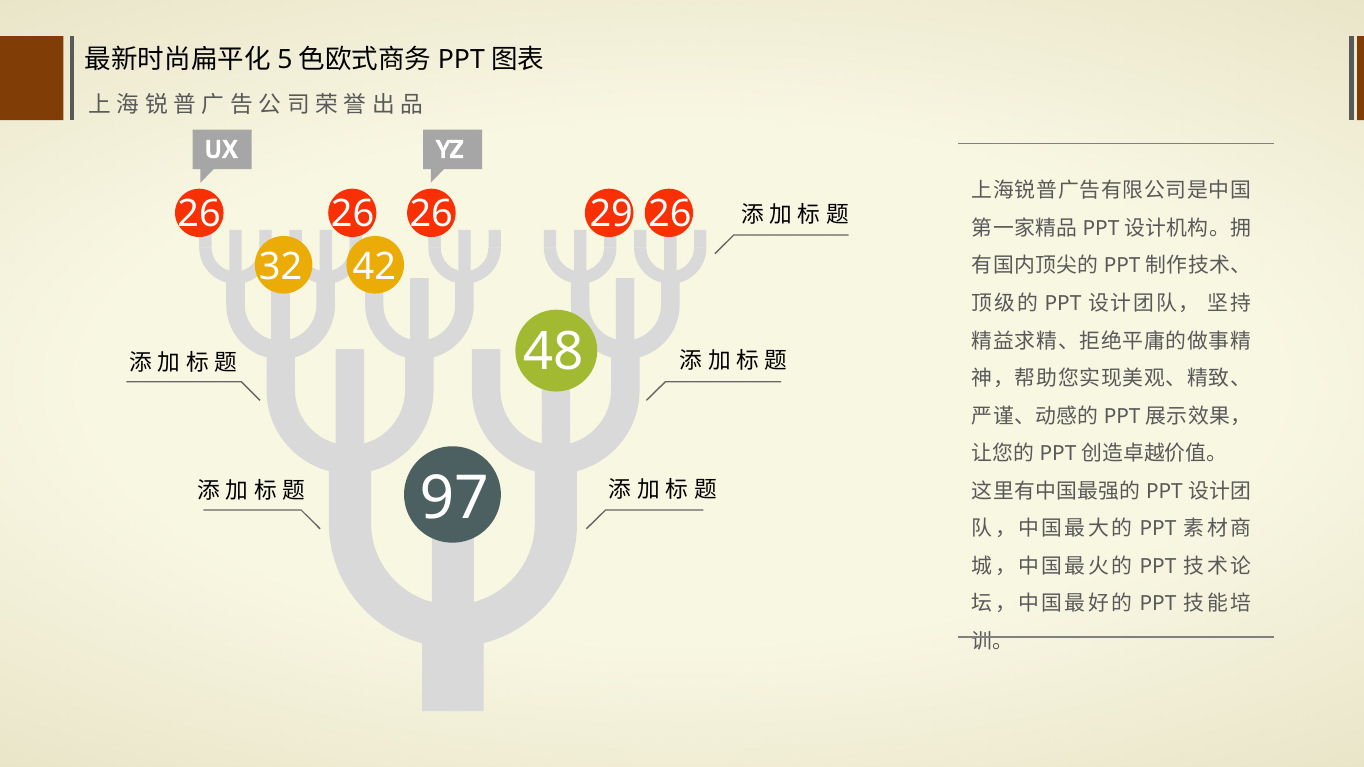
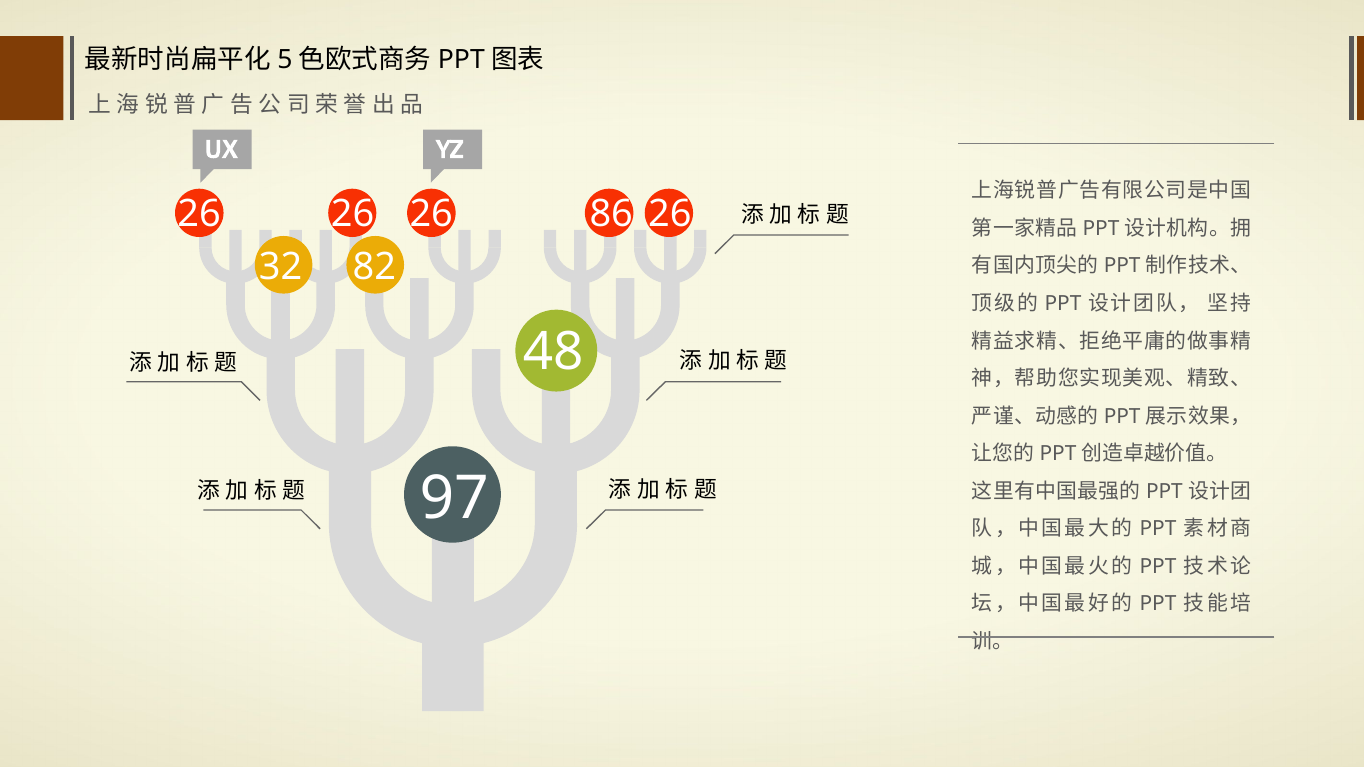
29: 29 -> 86 (611, 214)
42: 42 -> 82 (374, 267)
